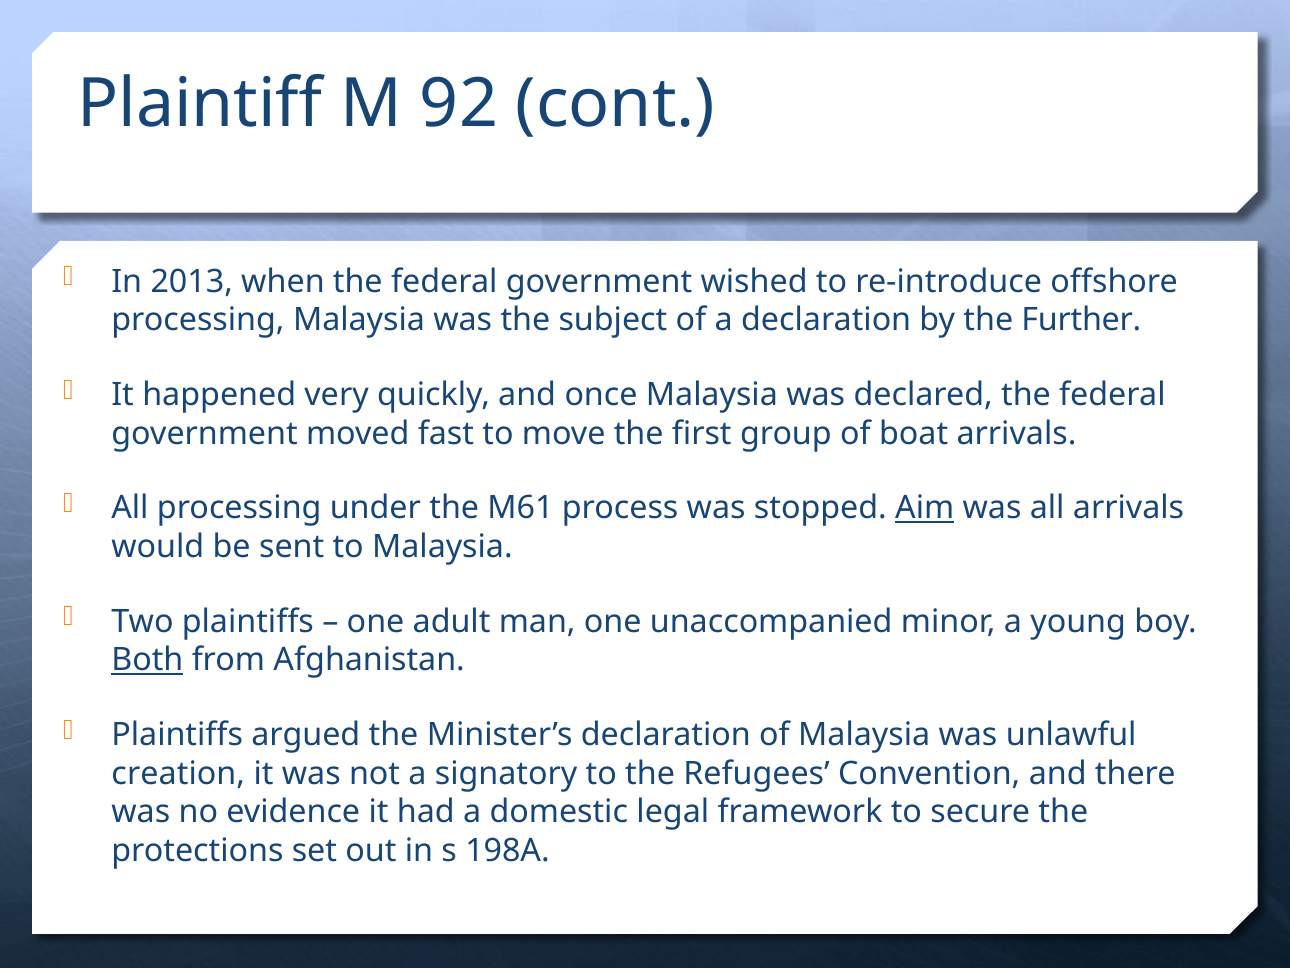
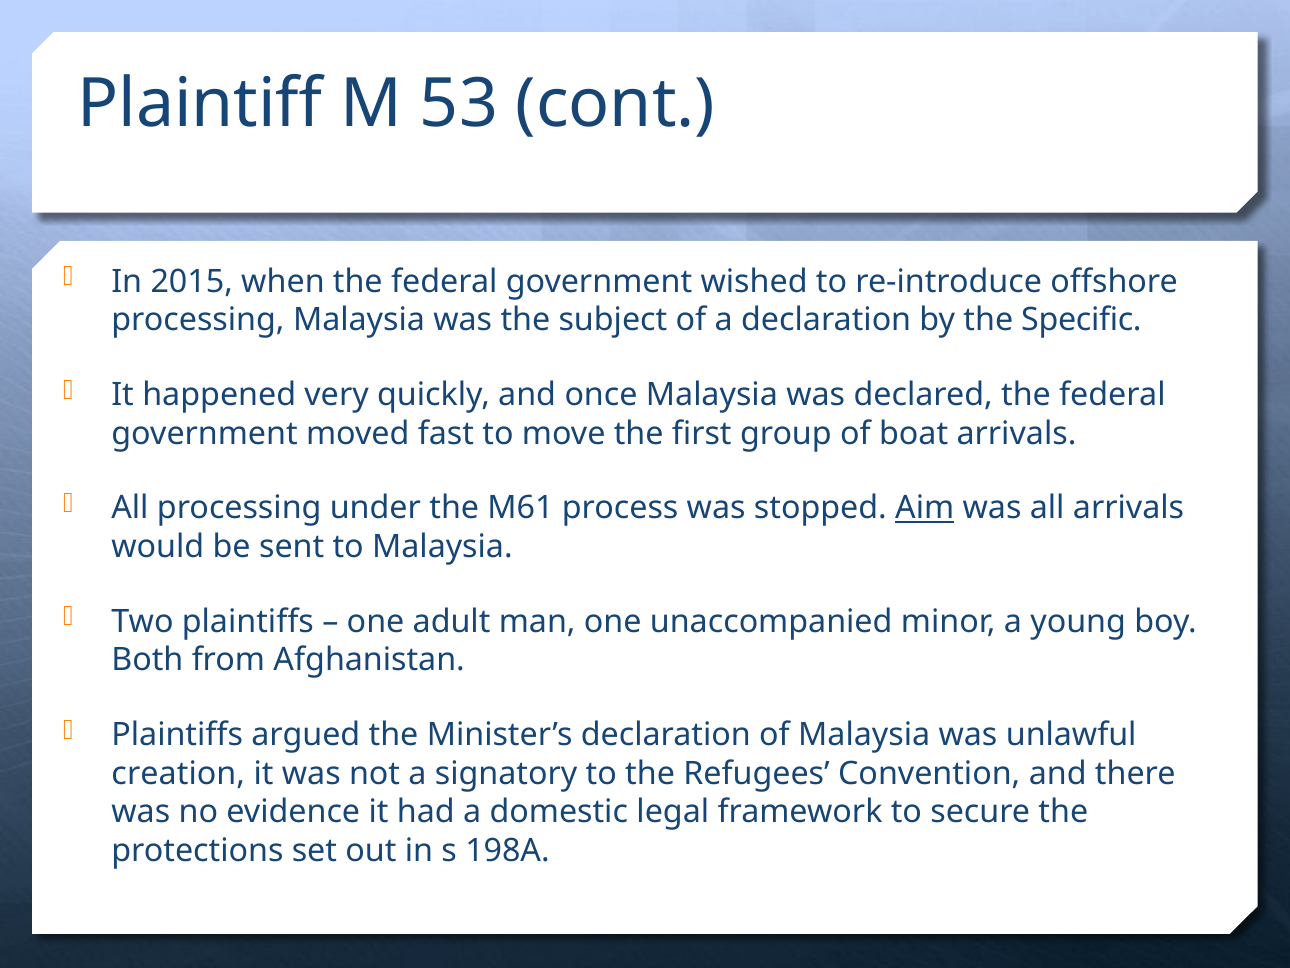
92: 92 -> 53 (459, 104)
2013: 2013 -> 2015 (192, 281)
Further: Further -> Specific (1081, 320)
Both underline: present -> none (147, 660)
